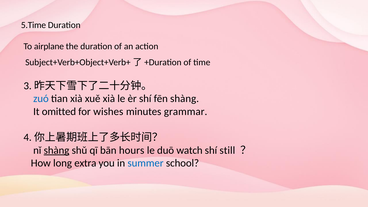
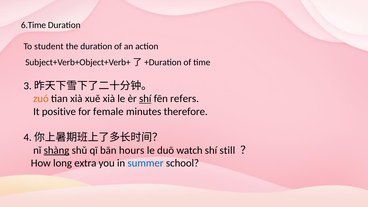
5.Time: 5.Time -> 6.Time (33, 25)
airplane: airplane -> student (49, 46)
zuó colour: blue -> orange (41, 99)
shí underline: none -> present (145, 99)
fēn shàng: shàng -> refers (185, 99)
omitted: omitted -> positive (59, 112)
wishes: wishes -> female (108, 112)
grammar: grammar -> therefore (186, 112)
